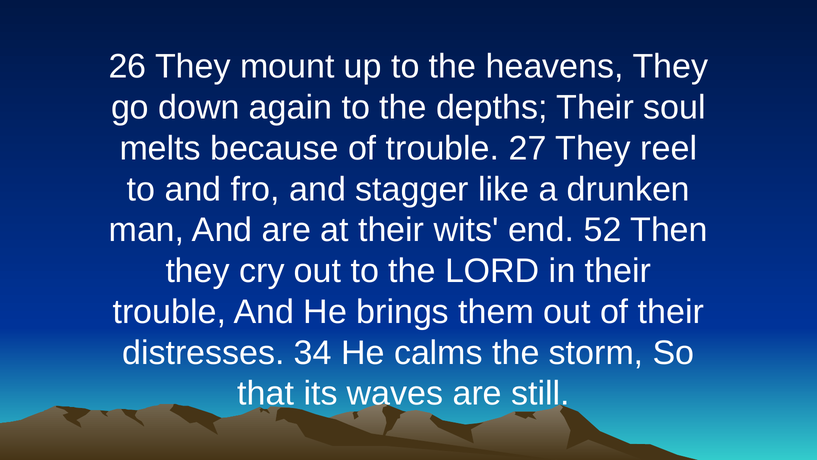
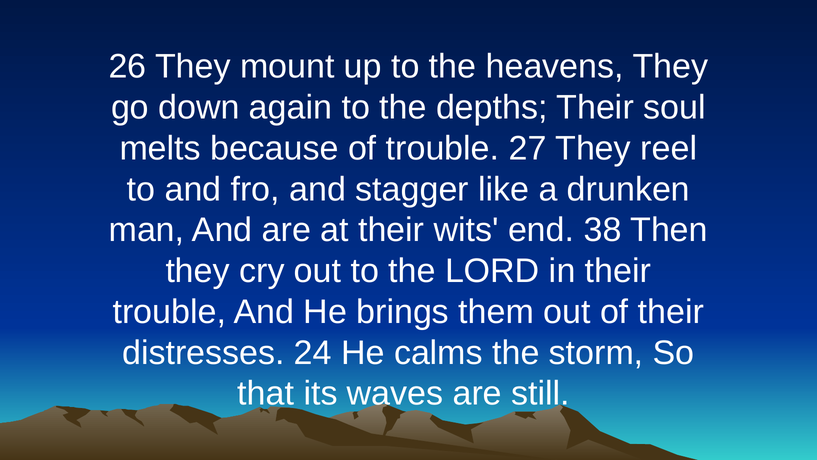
52: 52 -> 38 (603, 230)
34: 34 -> 24 (313, 353)
